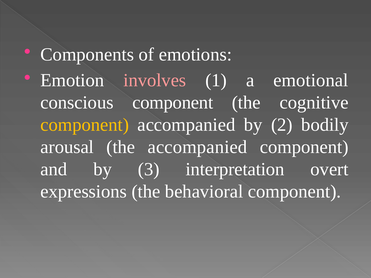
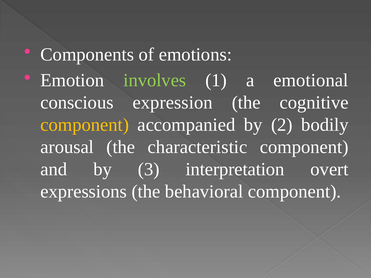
involves colour: pink -> light green (155, 80)
conscious component: component -> expression (173, 103)
the accompanied: accompanied -> characteristic (198, 147)
